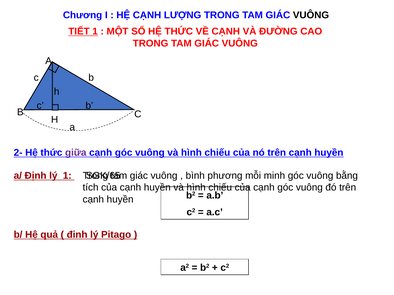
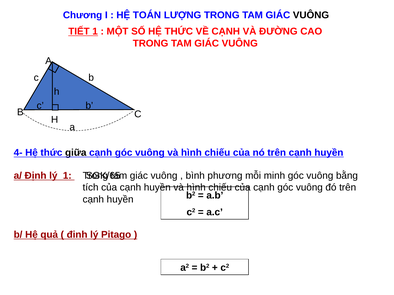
HỆ CẠNH: CẠNH -> TOÁN (147, 15)
2-: 2- -> 4- (18, 153)
giữa colour: purple -> black (76, 153)
